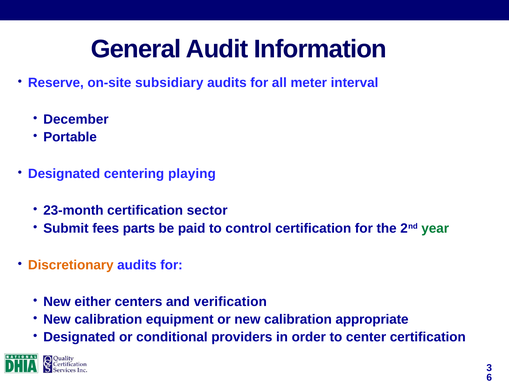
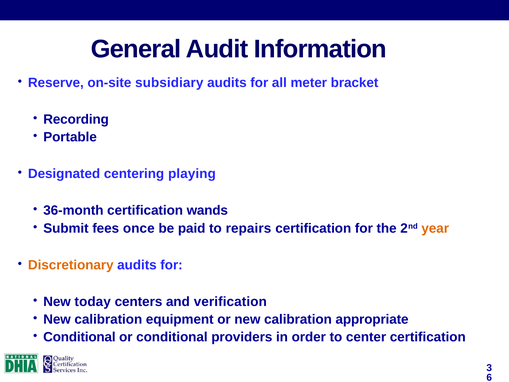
interval: interval -> bracket (355, 83)
December: December -> Recording (76, 119)
23-month: 23-month -> 36-month (73, 210)
sector: sector -> wands (207, 210)
parts: parts -> once (139, 228)
control: control -> repairs (248, 228)
year colour: green -> orange (435, 228)
either: either -> today (93, 301)
Designated: Designated -> Conditional (79, 337)
